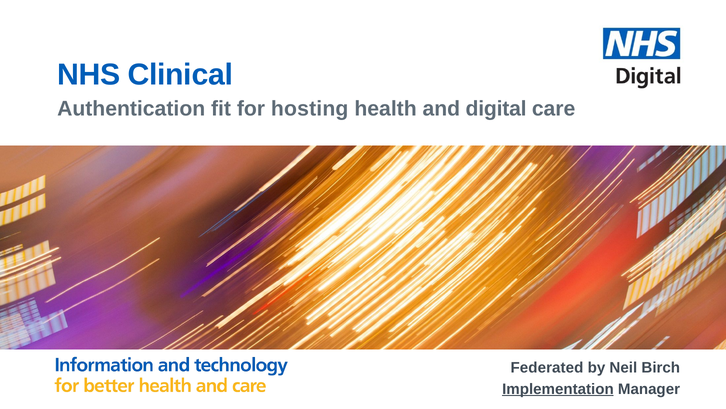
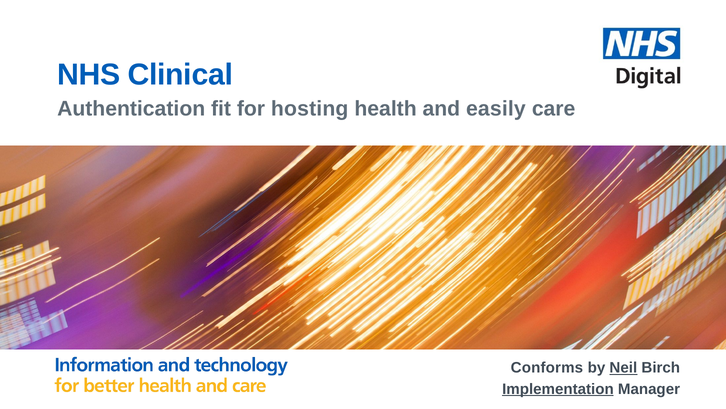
digital: digital -> easily (496, 109)
Federated: Federated -> Conforms (547, 367)
Neil underline: none -> present (623, 367)
